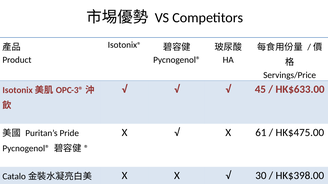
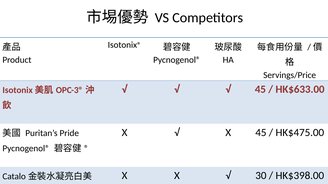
X 61: 61 -> 45 (261, 133)
